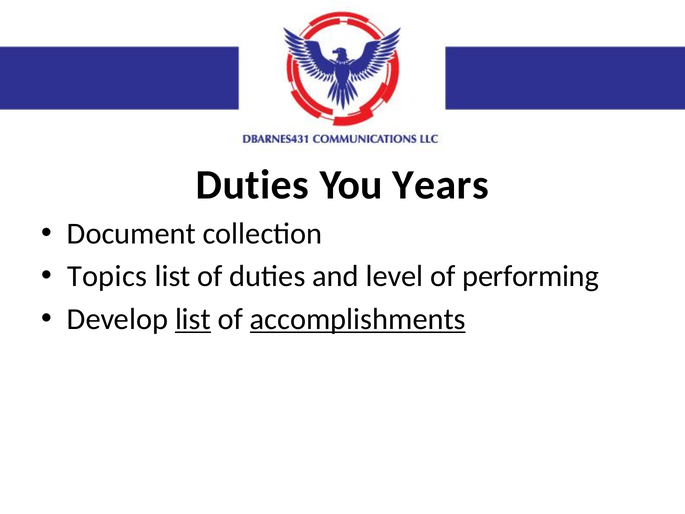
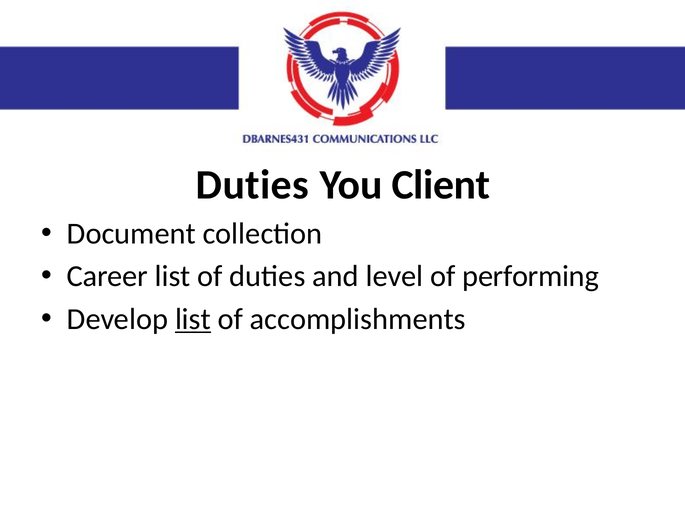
Years: Years -> Client (441, 185)
Topics: Topics -> Career (107, 276)
accomplishments underline: present -> none (358, 319)
